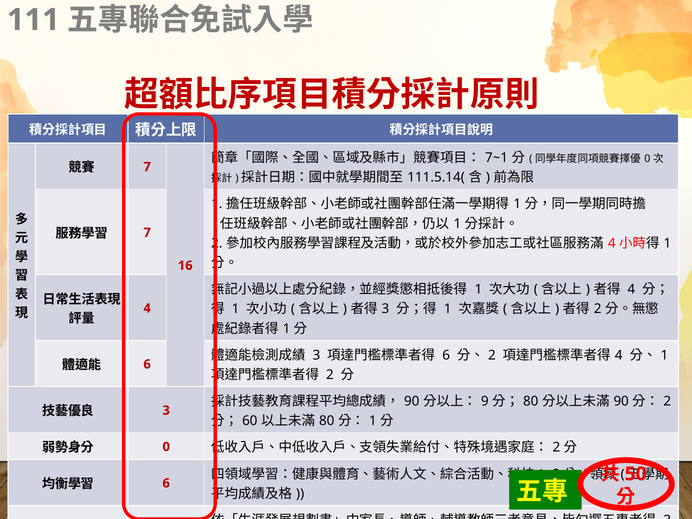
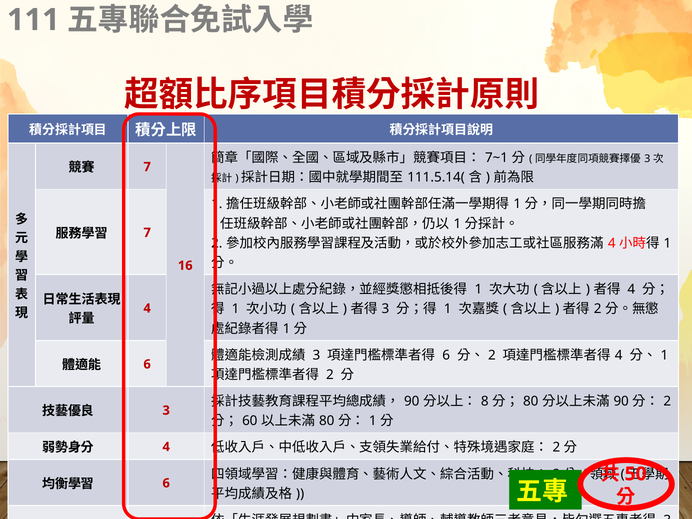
0: 0 -> 3 (647, 159)
9: 9 -> 8 (485, 401)
0: 0 -> 4 (166, 447)
